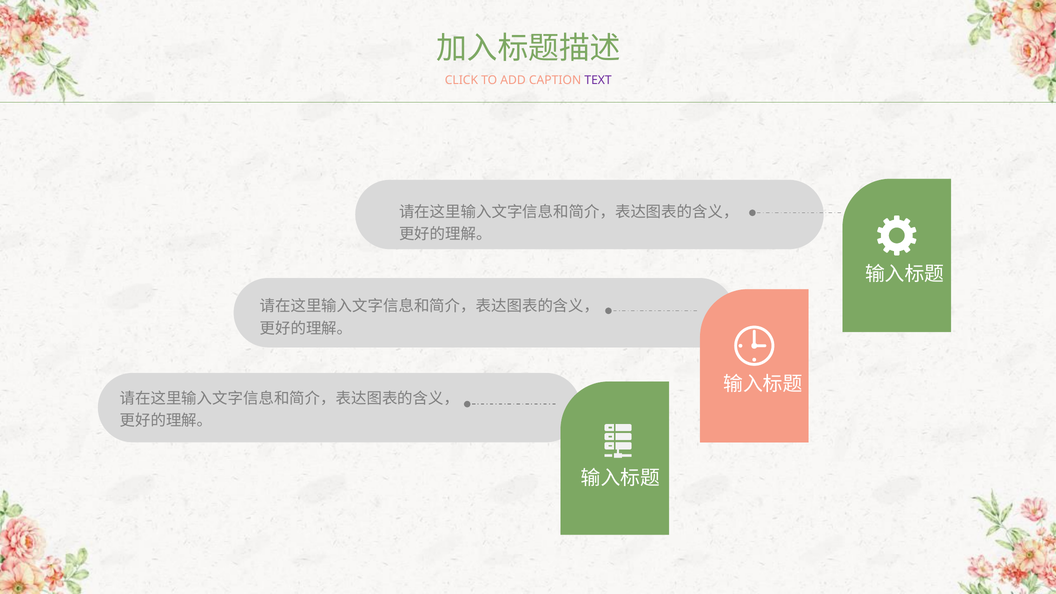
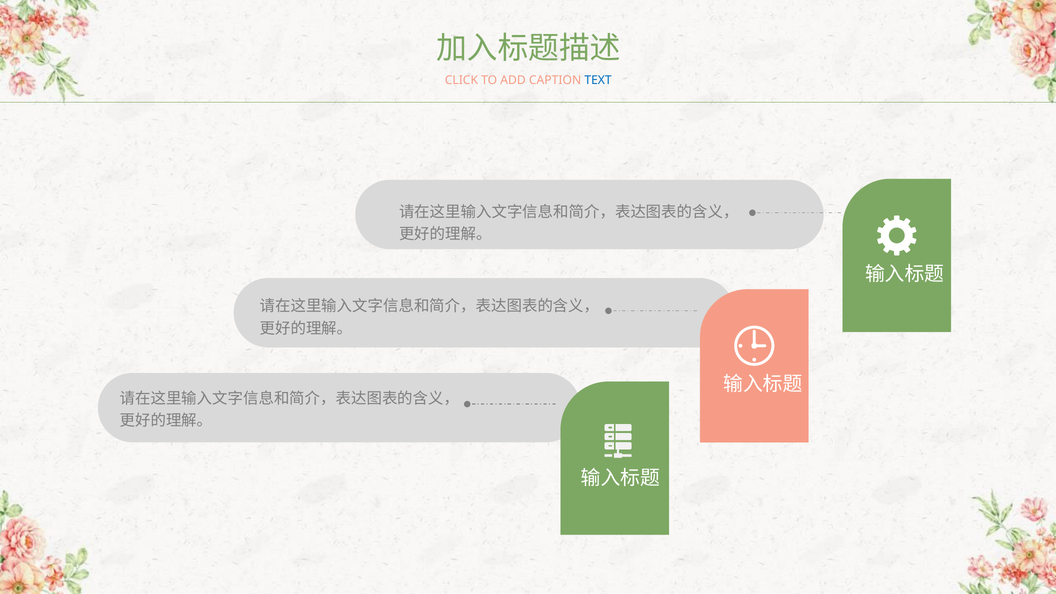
TEXT colour: purple -> blue (598, 80)
